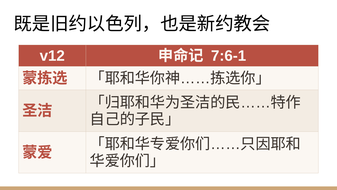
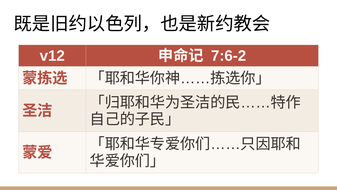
7:6-1: 7:6-1 -> 7:6-2 (229, 56)
